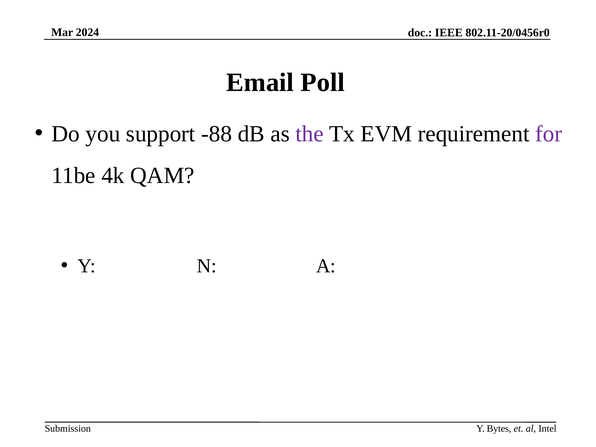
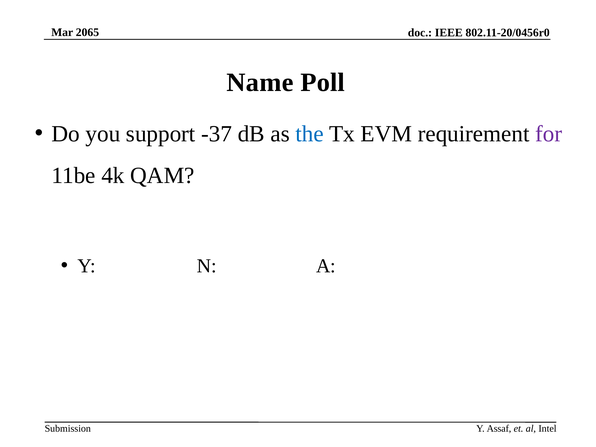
2024: 2024 -> 2065 (87, 32)
Email: Email -> Name (260, 82)
-88: -88 -> -37 (217, 134)
the colour: purple -> blue (310, 134)
Bytes: Bytes -> Assaf (499, 429)
